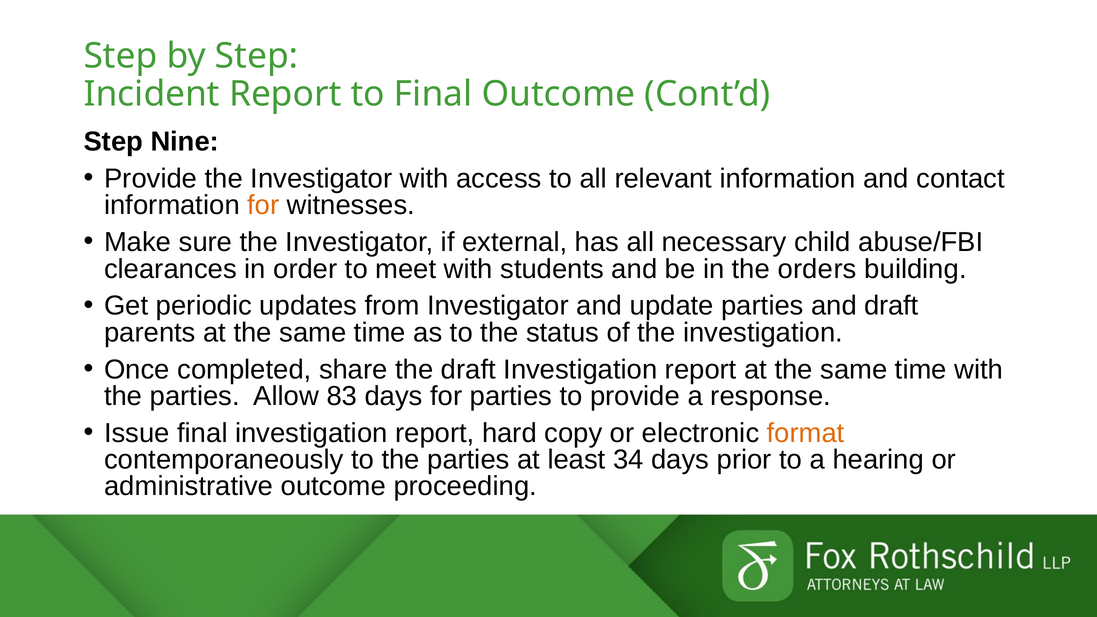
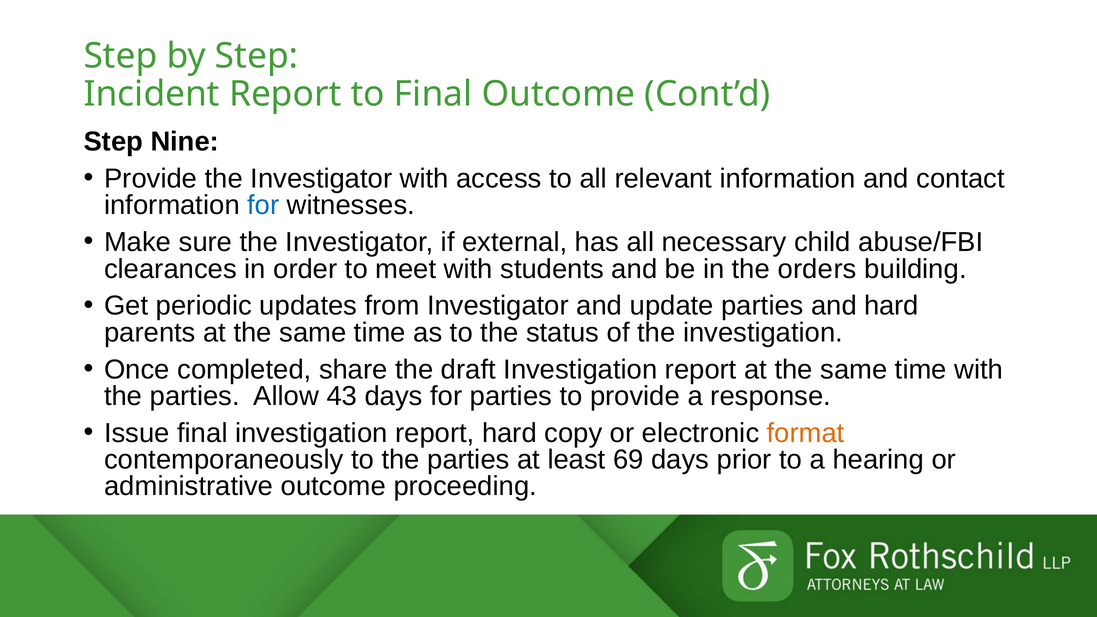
for colour: orange -> blue (263, 205)
and draft: draft -> hard (891, 306)
83: 83 -> 43 (342, 396)
34: 34 -> 69 (628, 460)
